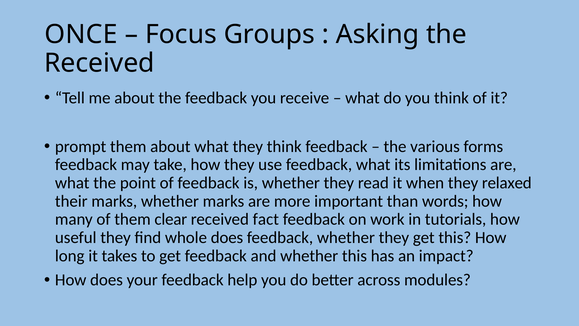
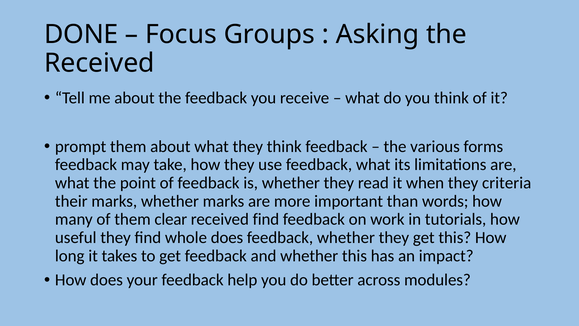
ONCE: ONCE -> DONE (81, 34)
relaxed: relaxed -> criteria (507, 183)
received fact: fact -> find (266, 219)
